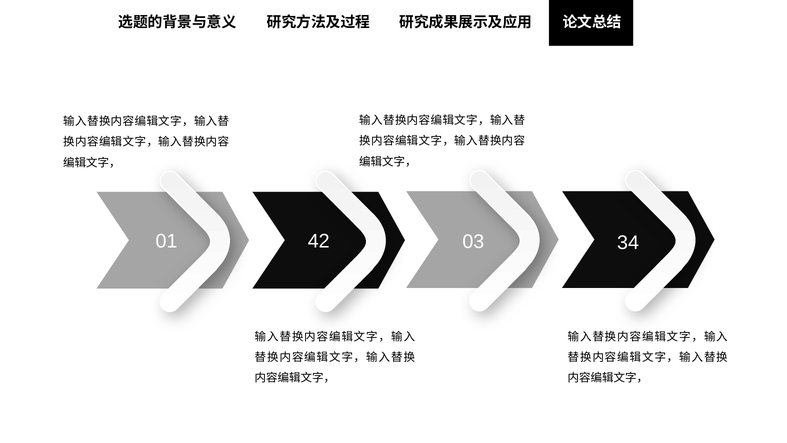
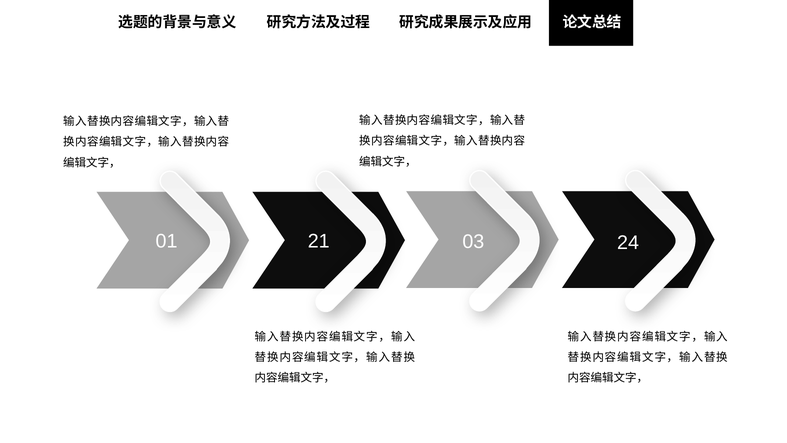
42: 42 -> 21 (319, 241)
34: 34 -> 24 (628, 242)
